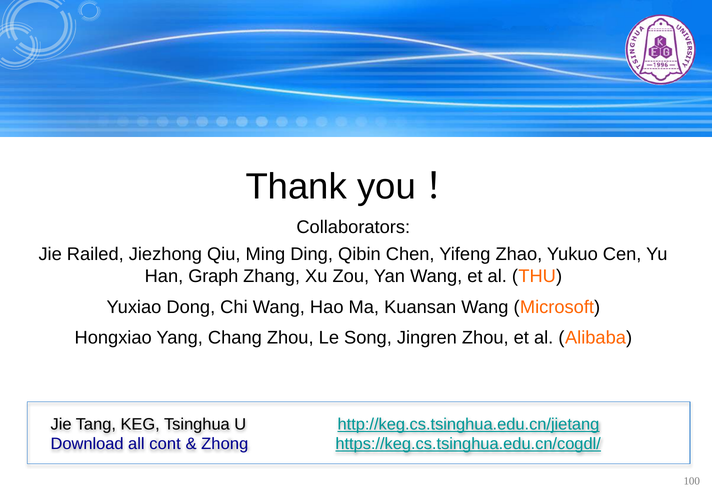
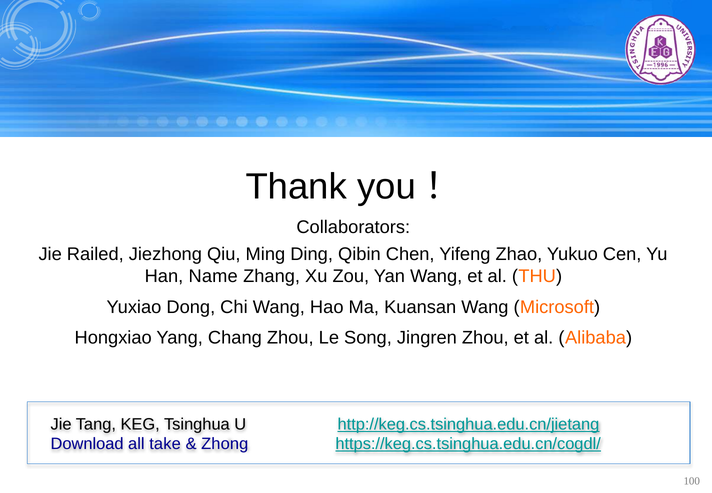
Graph: Graph -> Name (213, 276)
cont: cont -> take (165, 444)
